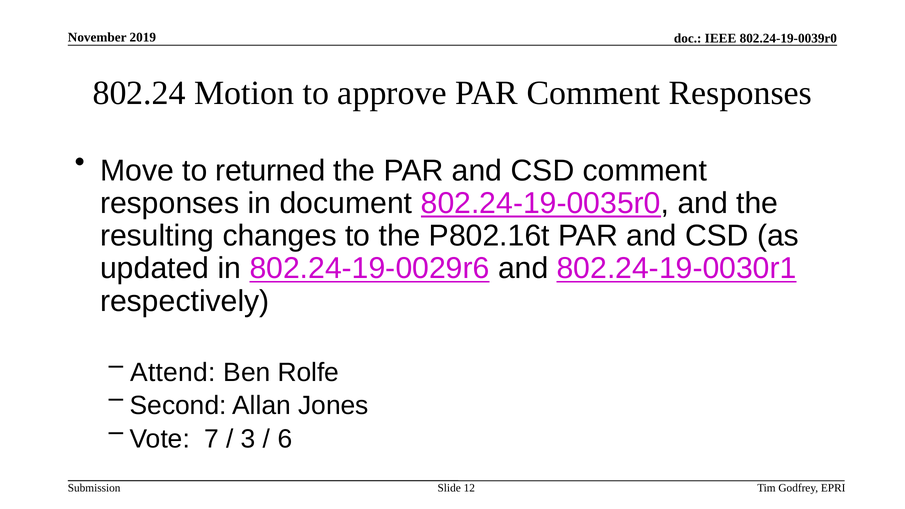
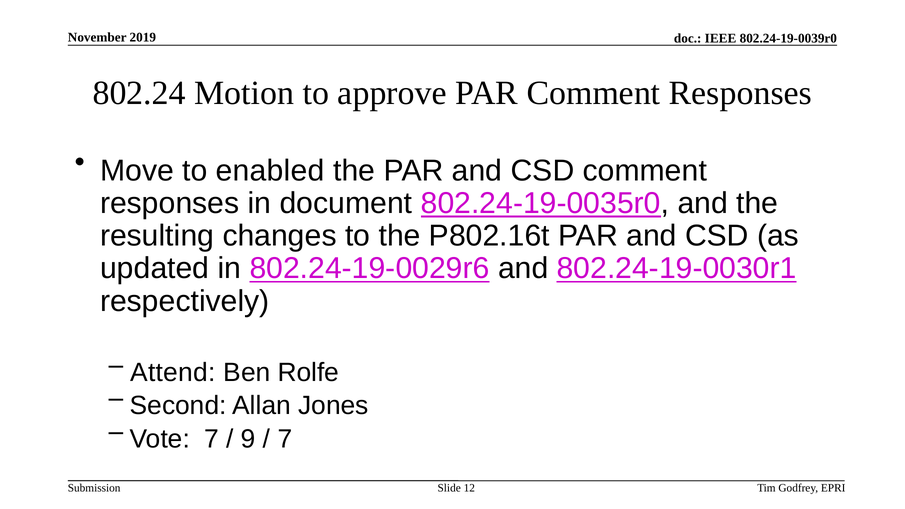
returned: returned -> enabled (270, 171)
3: 3 -> 9 (248, 439)
6: 6 -> 7 (285, 439)
